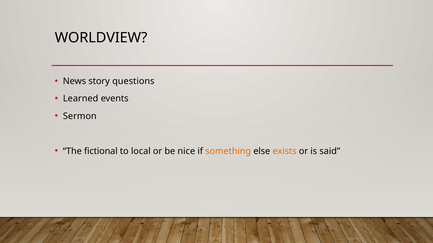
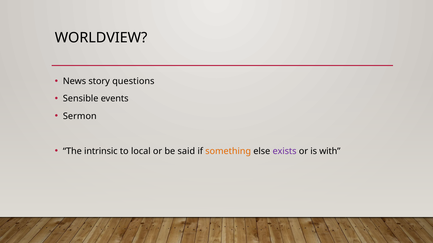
Learned: Learned -> Sensible (81, 99)
fictional: fictional -> intrinsic (101, 151)
nice: nice -> said (186, 151)
exists colour: orange -> purple (285, 151)
said: said -> with (330, 151)
